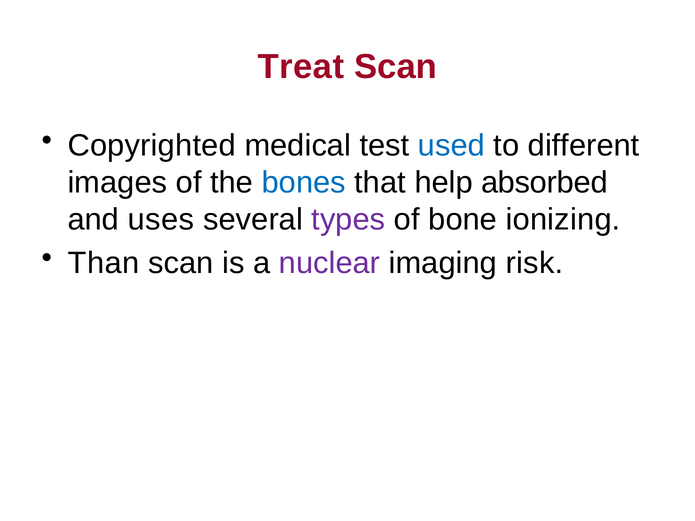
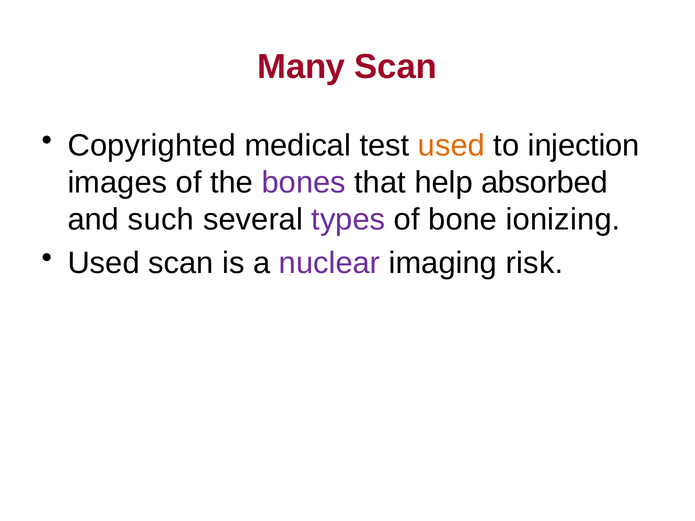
Treat: Treat -> Many (301, 67)
used colour: blue -> orange (451, 146)
different: different -> injection (584, 146)
bones colour: blue -> purple (304, 183)
uses: uses -> such (161, 220)
Than: Than -> Used (104, 263)
